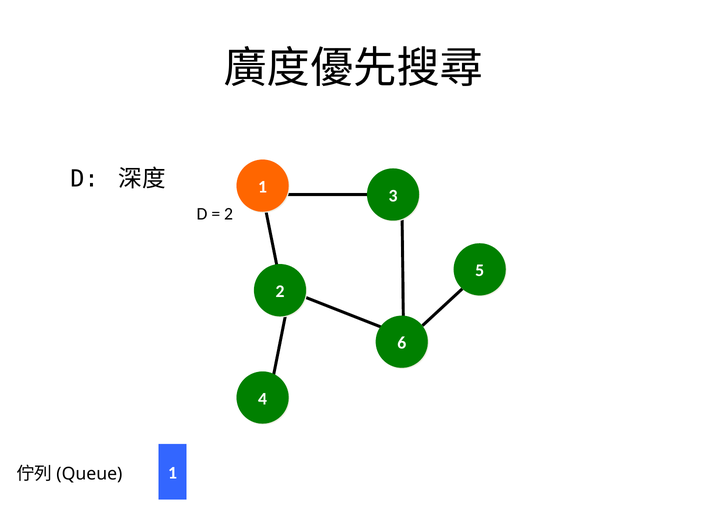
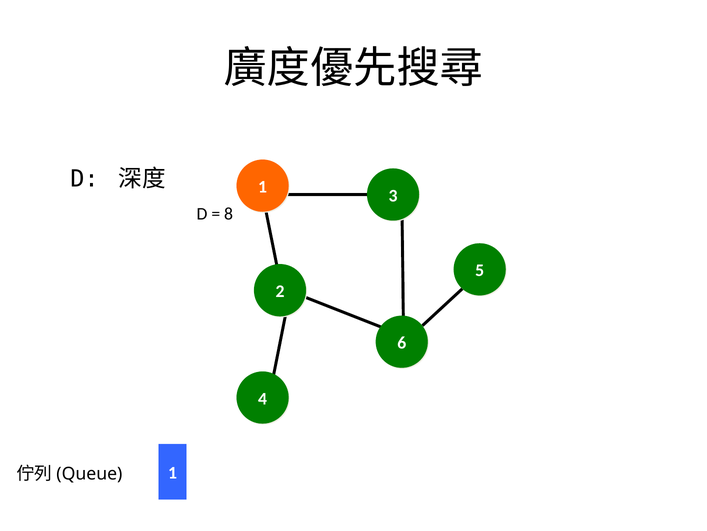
2: 2 -> 8 (229, 214)
